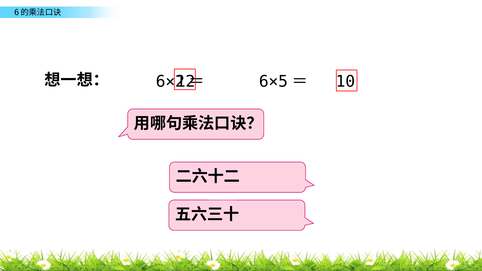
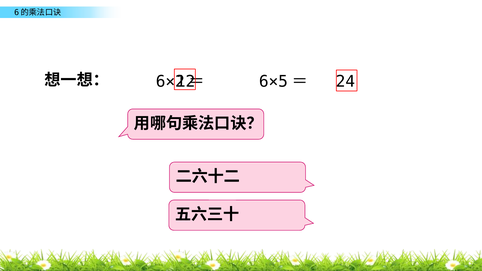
10: 10 -> 24 (345, 82)
